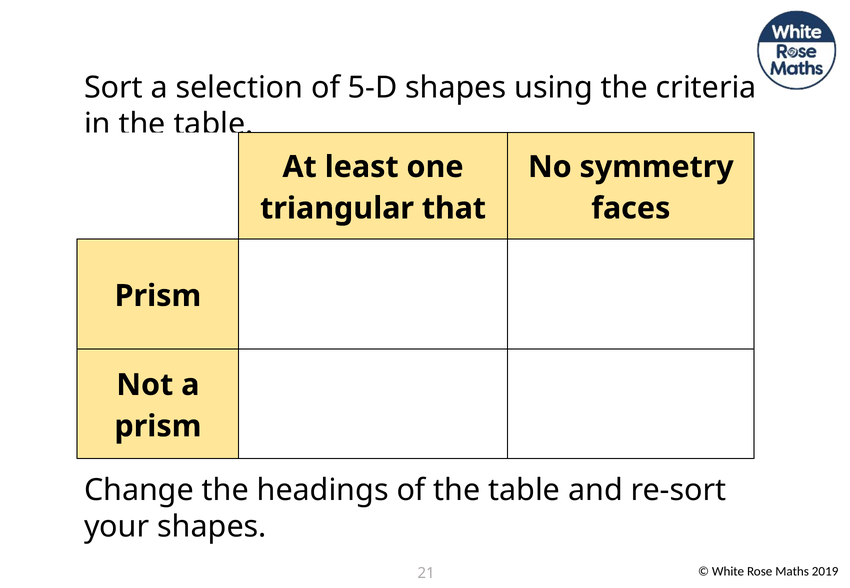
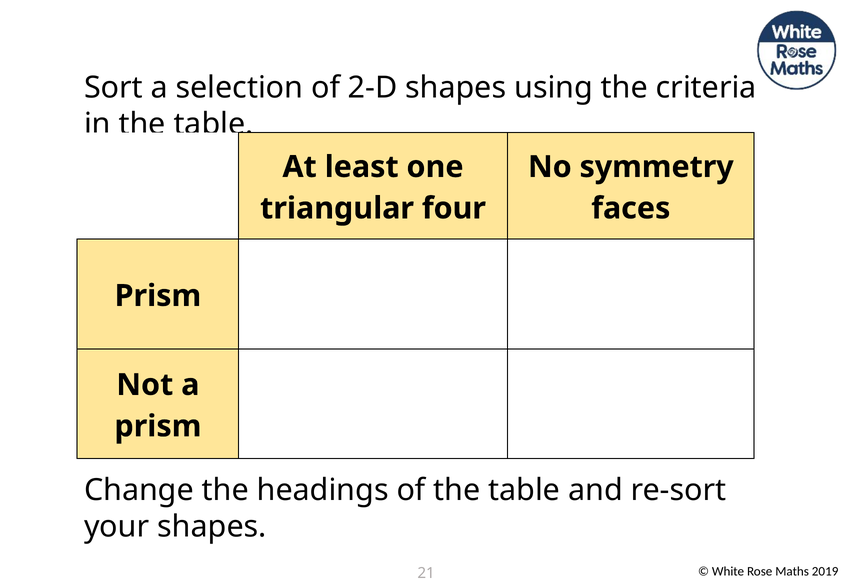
5-D: 5-D -> 2-D (373, 88)
that: that -> four (454, 209)
